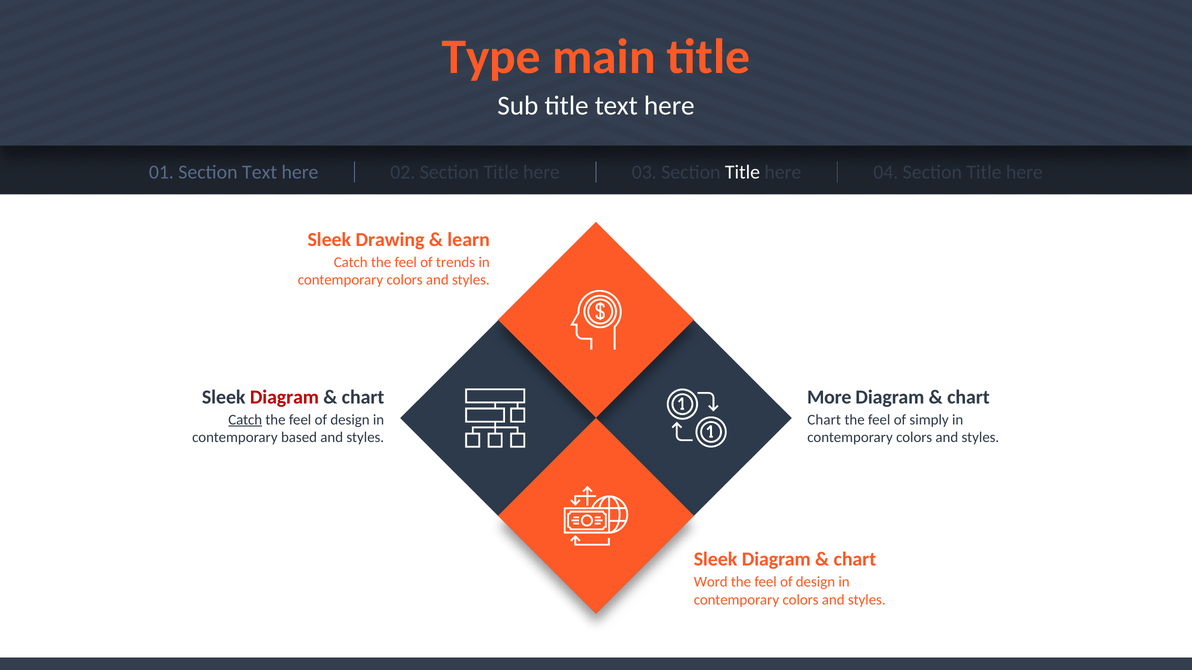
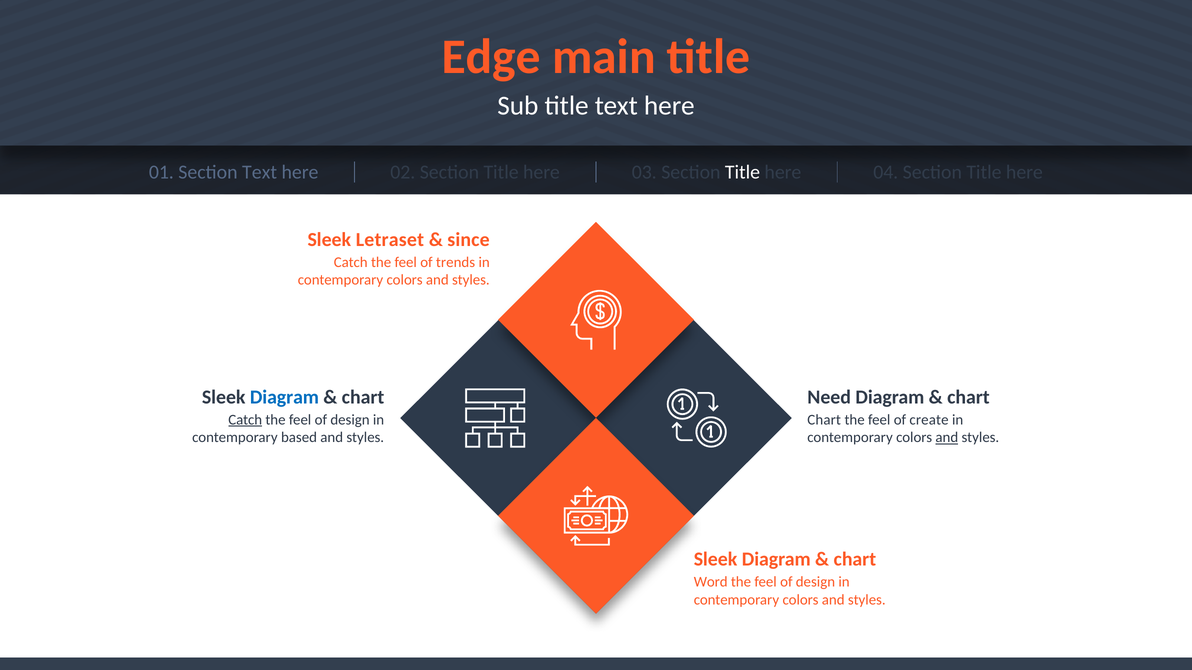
Type: Type -> Edge (491, 57)
Drawing: Drawing -> Letraset (390, 240)
learn: learn -> since (469, 240)
Diagram colour: red -> blue (284, 398)
More: More -> Need (829, 398)
simply: simply -> create (929, 420)
and underline: none -> present (947, 438)
